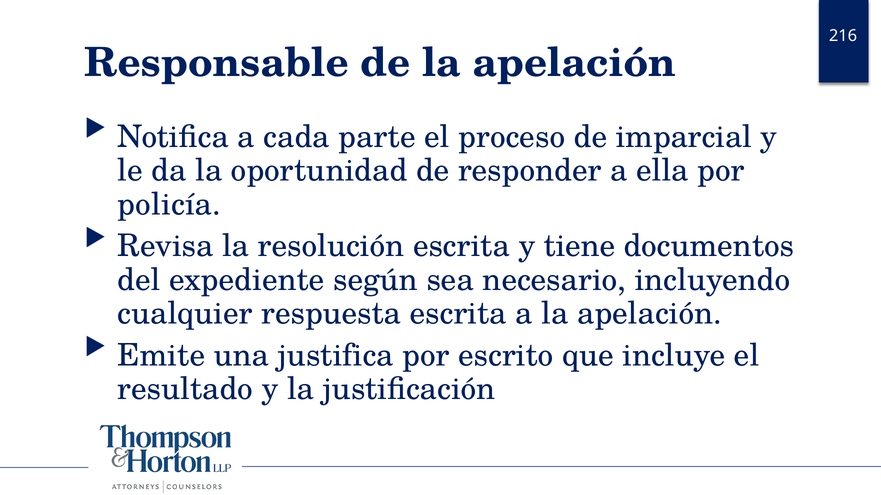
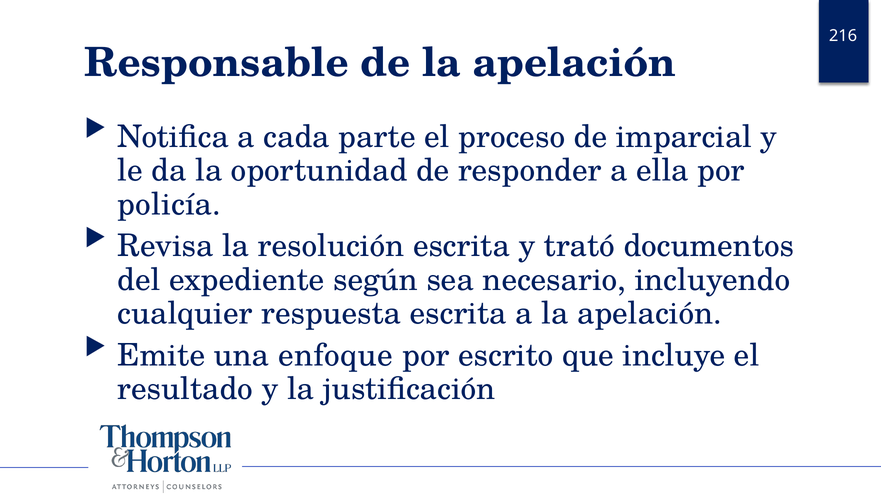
tiene: tiene -> trató (579, 246)
justifica: justifica -> enfoque (336, 356)
